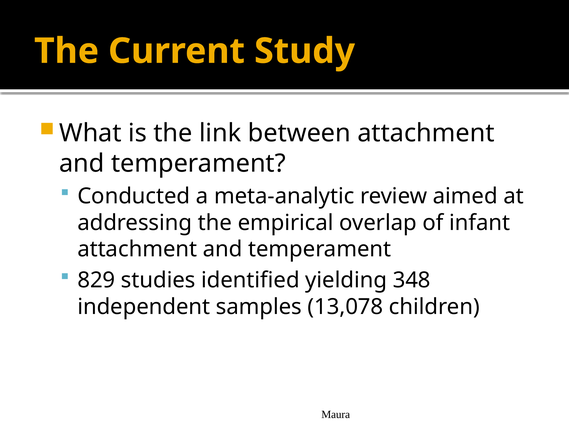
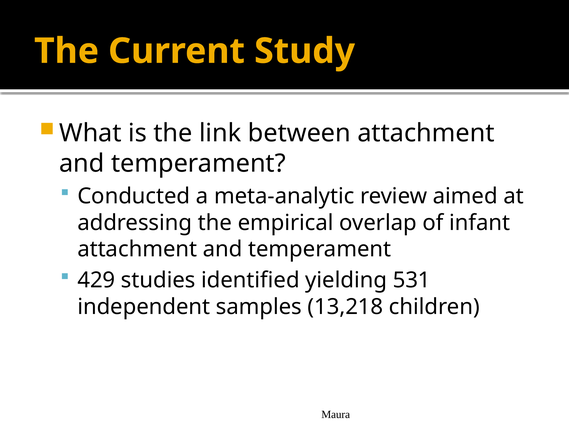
829: 829 -> 429 (96, 280)
348: 348 -> 531 (412, 280)
13,078: 13,078 -> 13,218 (345, 307)
